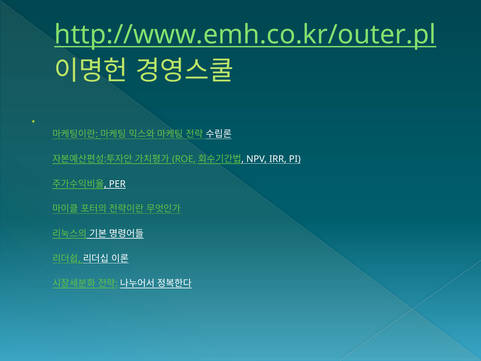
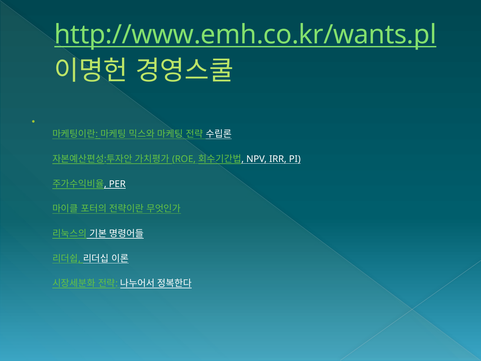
http://www.emh.co.kr/outer.pl: http://www.emh.co.kr/outer.pl -> http://www.emh.co.kr/wants.pl (245, 35)
